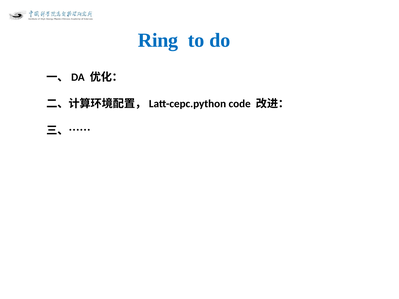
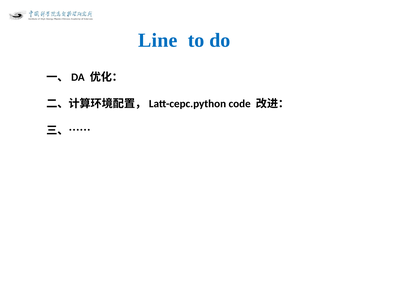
Ring: Ring -> Line (158, 40)
